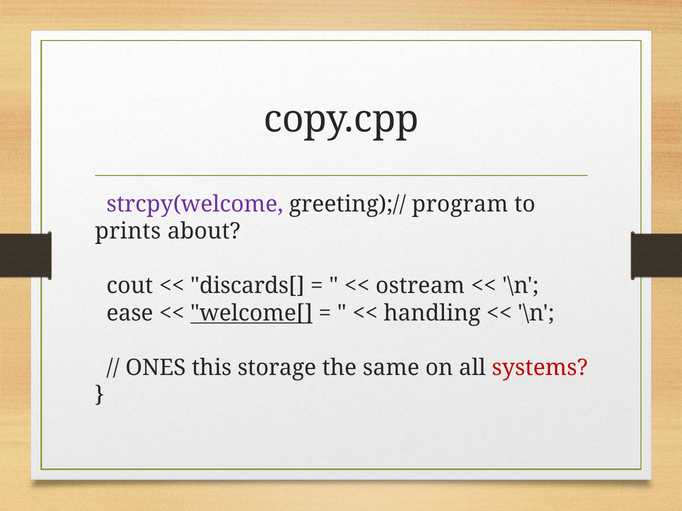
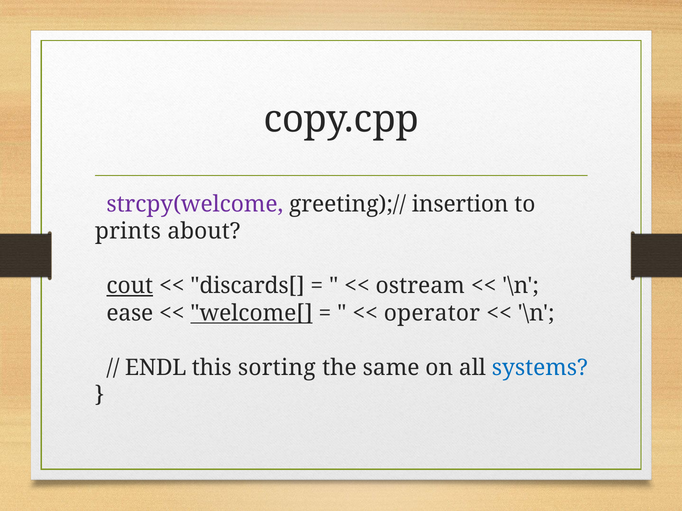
program: program -> insertion (460, 204)
cout underline: none -> present (130, 286)
handling: handling -> operator (432, 313)
ONES: ONES -> ENDL (156, 368)
storage: storage -> sorting (277, 368)
systems colour: red -> blue (540, 368)
